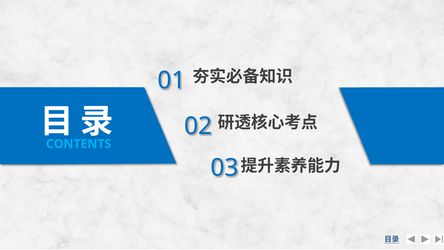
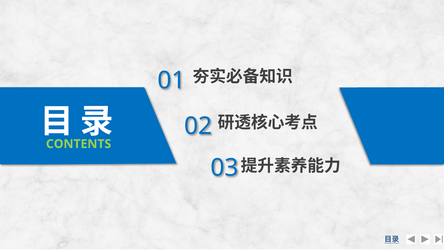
CONTENTS colour: light blue -> light green (79, 144)
